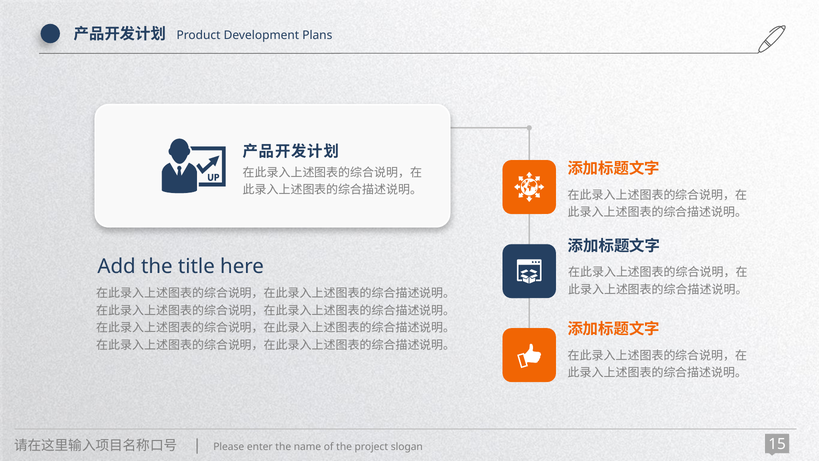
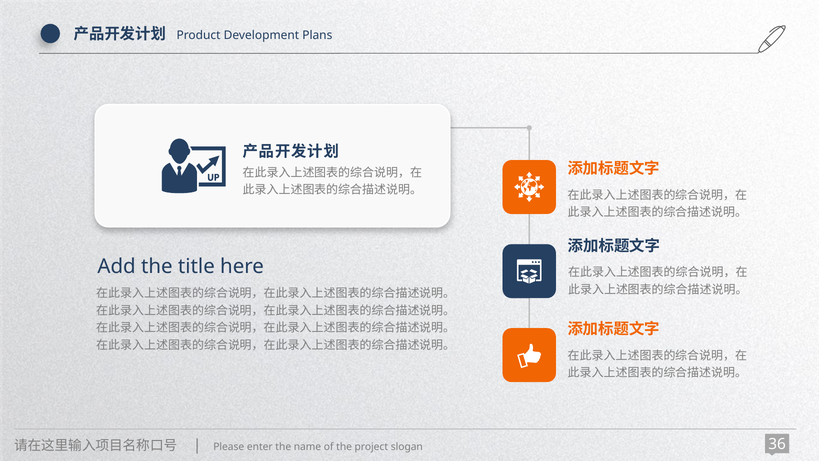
15: 15 -> 36 (777, 444)
